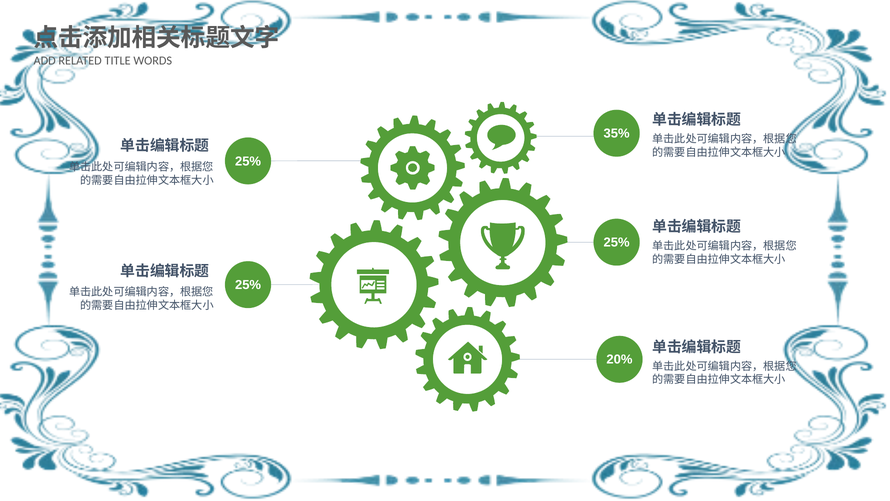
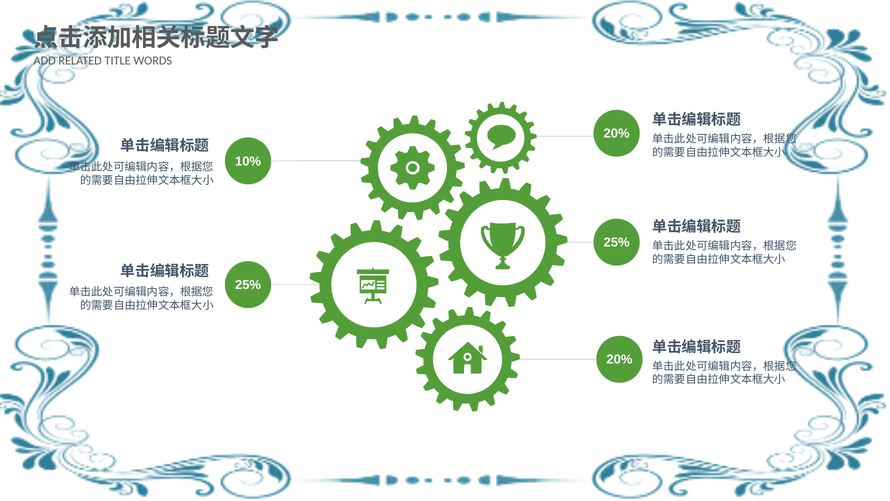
35%: 35% -> 20% (617, 133)
25%: 25% -> 10% (248, 161)
